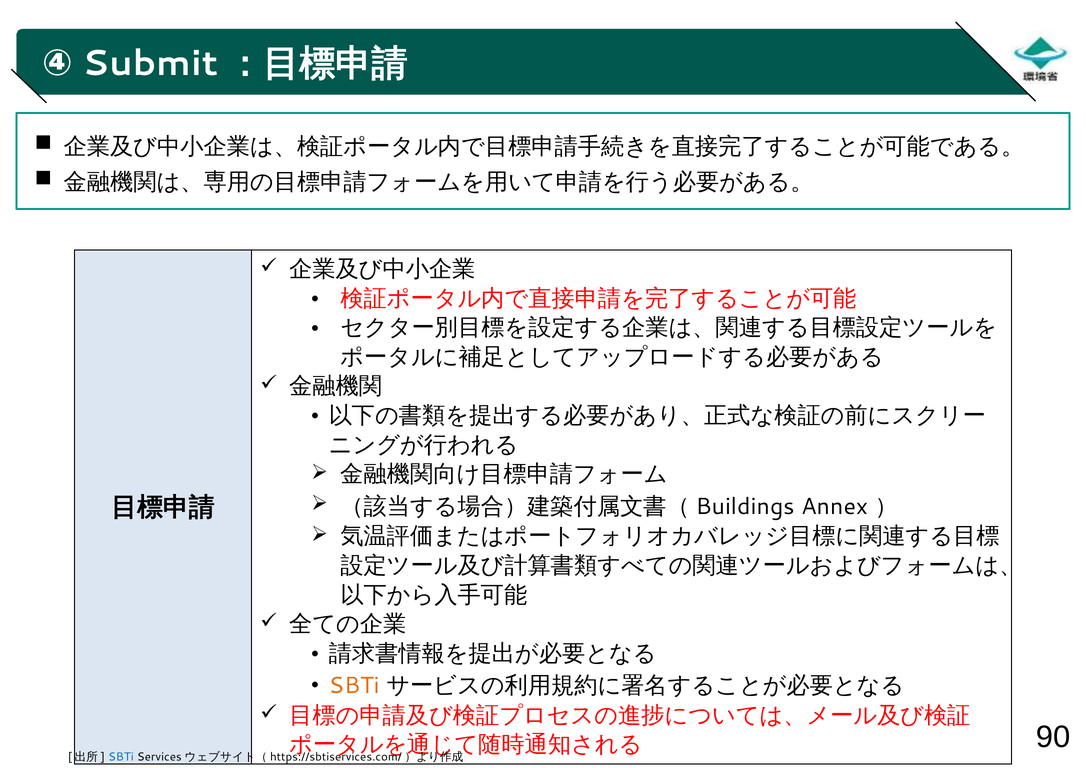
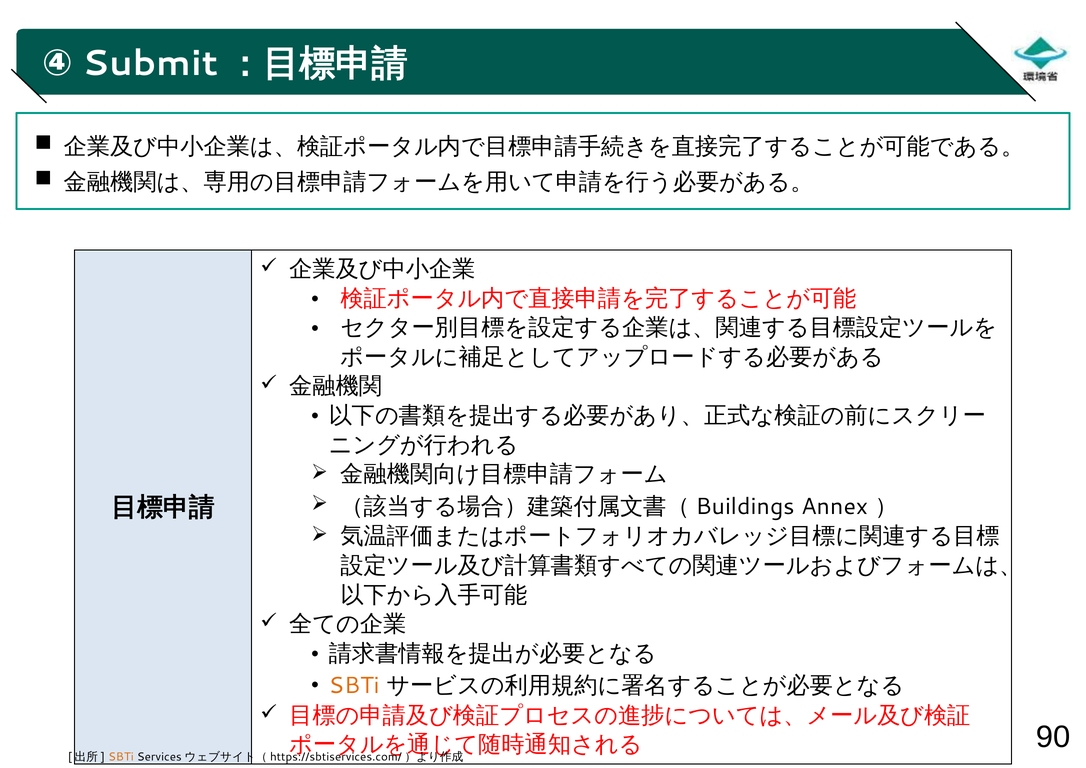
SBTi colour: blue -> orange (121, 757)
